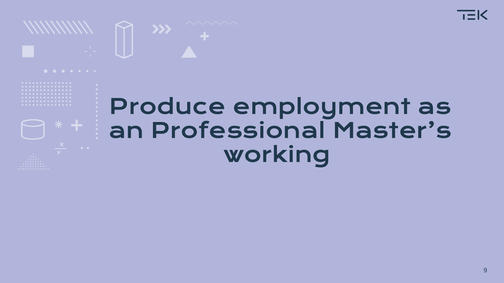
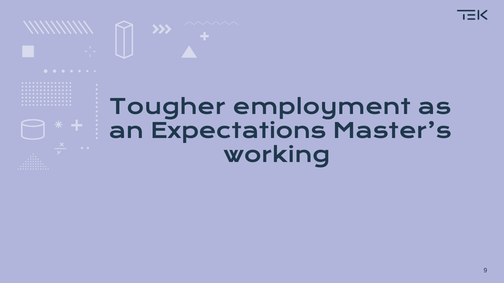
Produce: Produce -> Tougher (168, 108)
Professional: Professional -> Expectations (238, 131)
